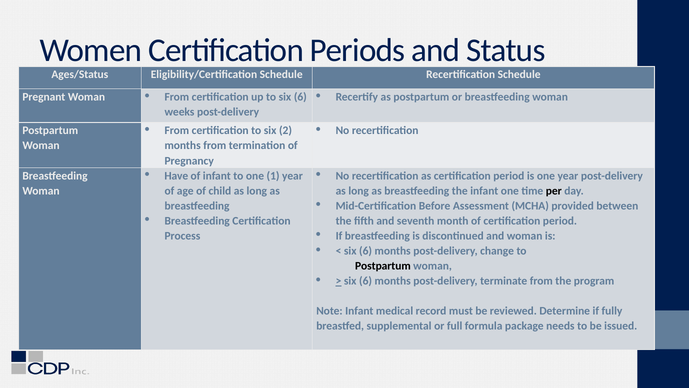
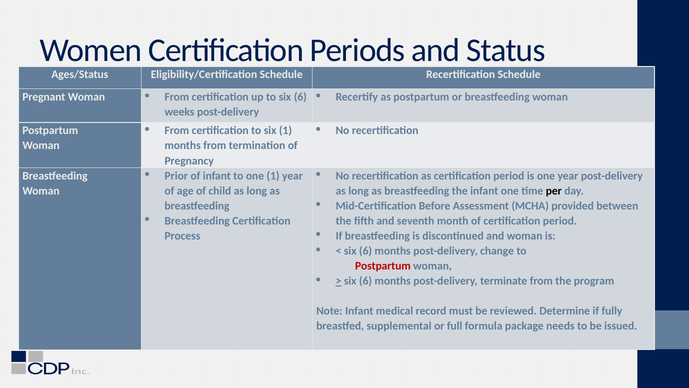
six 2: 2 -> 1 (285, 131)
Have: Have -> Prior (176, 176)
Postpartum colour: black -> red (383, 266)
